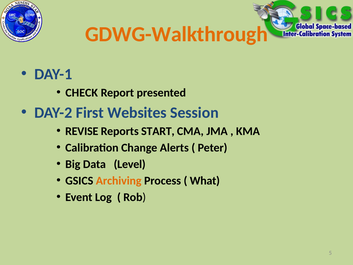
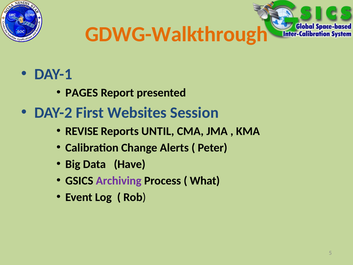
CHECK: CHECK -> PAGES (82, 93)
START: START -> UNTIL (158, 131)
Level: Level -> Have (130, 164)
Archiving colour: orange -> purple (119, 180)
